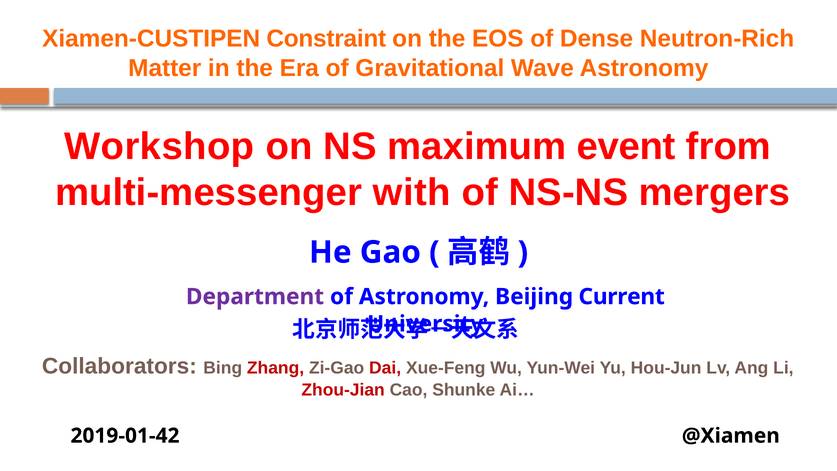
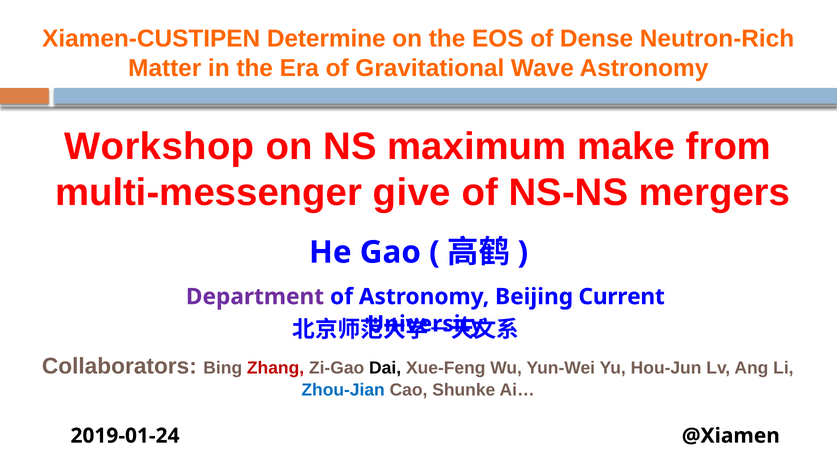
Constraint: Constraint -> Determine (326, 39)
event: event -> make (626, 146)
with: with -> give (412, 192)
Dai colour: red -> black (385, 368)
Zhou-Jian colour: red -> blue (343, 390)
2019-01-42: 2019-01-42 -> 2019-01-24 (125, 436)
